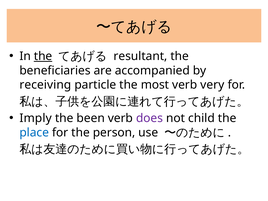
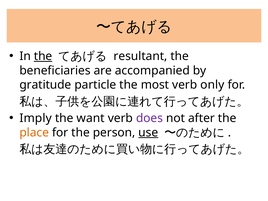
receiving: receiving -> gratitude (45, 85)
very: very -> only (212, 85)
been: been -> want (91, 118)
child: child -> after (201, 118)
place colour: blue -> orange (34, 132)
use underline: none -> present (148, 132)
